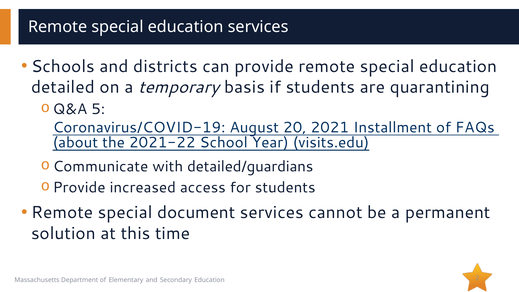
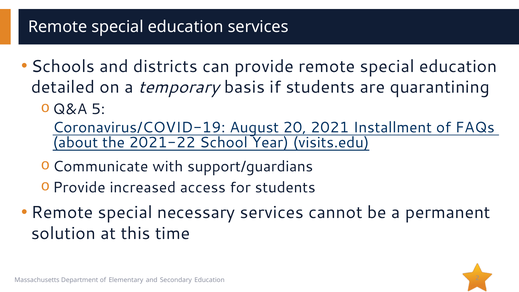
detailed/guardians: detailed/guardians -> support/guardians (250, 167)
document: document -> necessary (196, 212)
